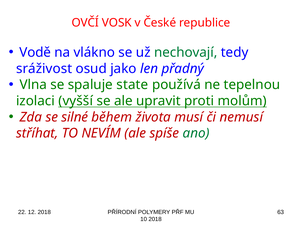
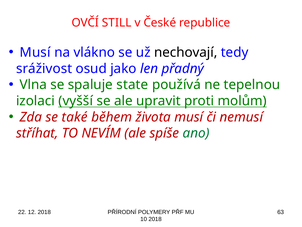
VOSK: VOSK -> STILL (117, 23)
Vodě: Vodě -> Musí (35, 52)
nechovají colour: green -> black (186, 52)
silné: silné -> také (75, 117)
